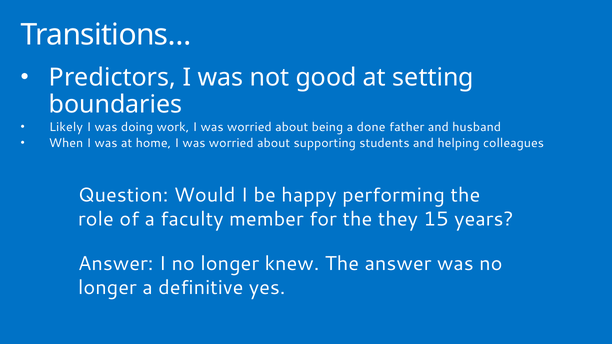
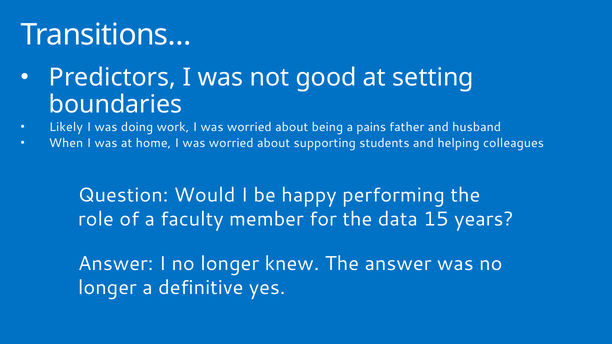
done: done -> pains (371, 127)
they: they -> data (398, 219)
